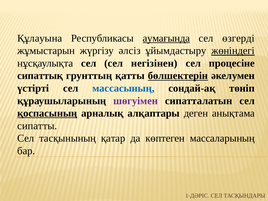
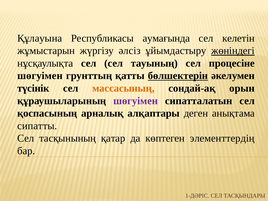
аумағында underline: present -> none (166, 38)
өзгерді: өзгерді -> келетін (238, 38)
негізінен: негізінен -> тауының (154, 63)
сипаттық: сипаттық -> шөгуімен (40, 76)
үстірті: үстірті -> түсінік (33, 88)
массасының colour: blue -> orange (123, 88)
төніп: төніп -> орын (242, 88)
қоспасының underline: present -> none (47, 113)
массаларының: массаларының -> элементтердің (222, 138)
